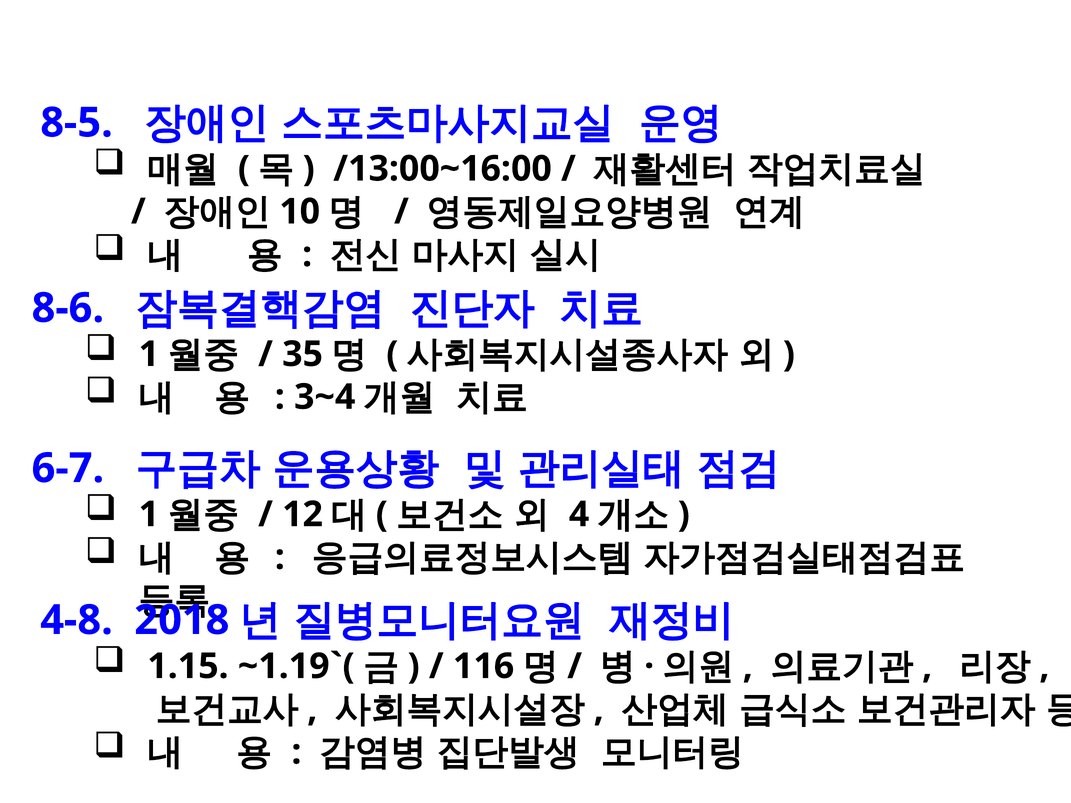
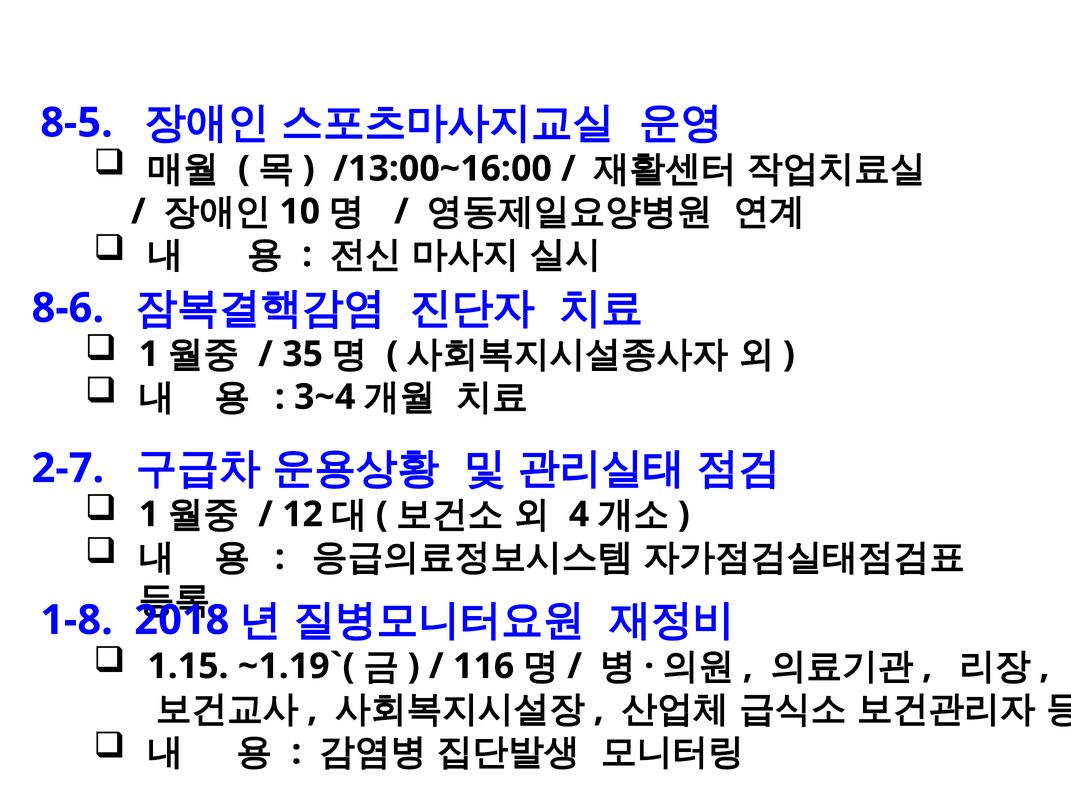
6-7: 6-7 -> 2-7 (68, 468)
4-8: 4-8 -> 1-8 (77, 620)
